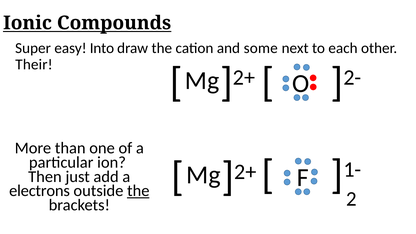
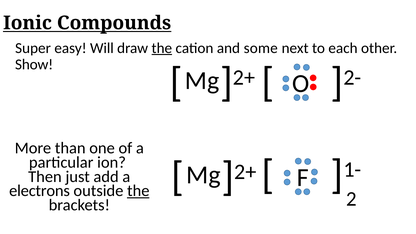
Into: Into -> Will (102, 48)
the underline: none -> present (162, 48)
Their: Their -> Show (34, 64)
